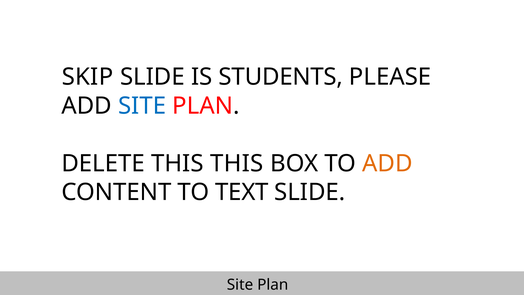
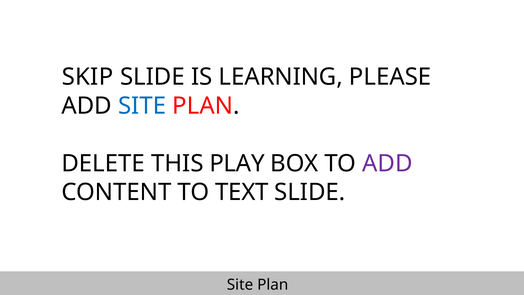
STUDENTS: STUDENTS -> LEARNING (281, 77)
THIS THIS: THIS -> PLAY (237, 163)
ADD colour: orange -> purple (387, 163)
